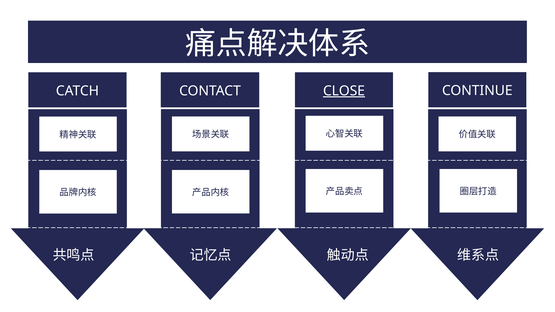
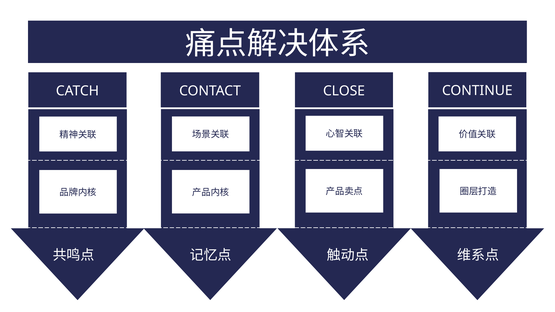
CLOSE underline: present -> none (344, 91)
